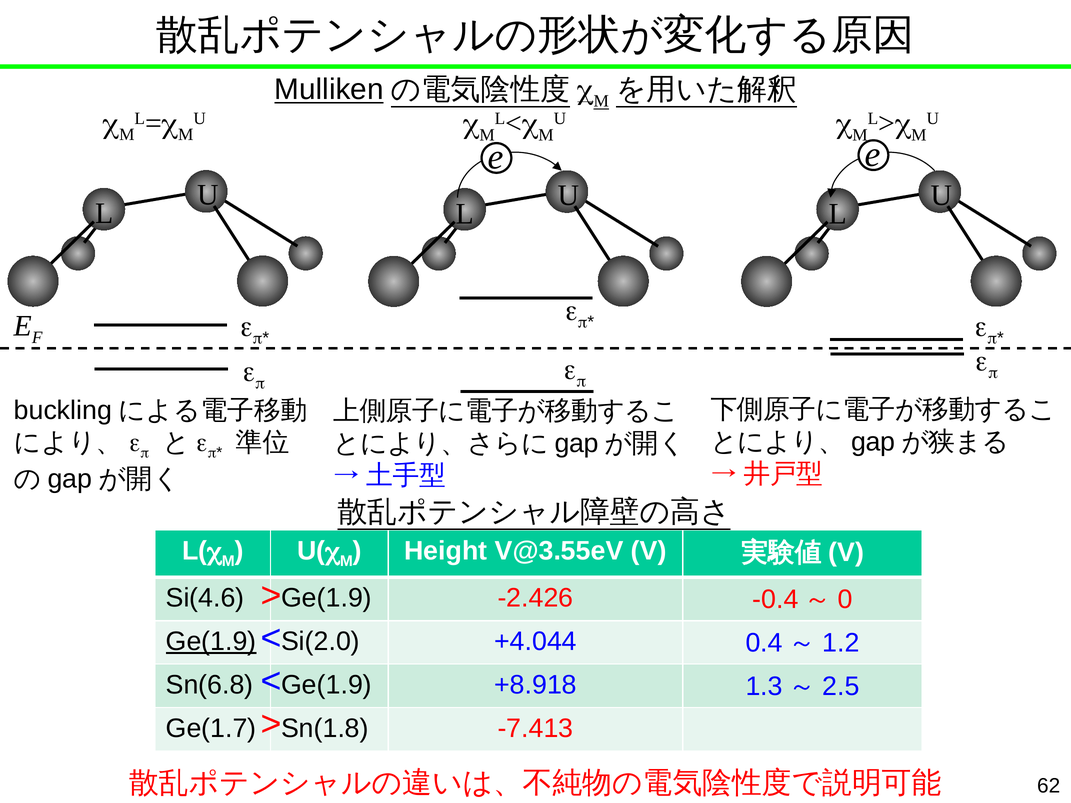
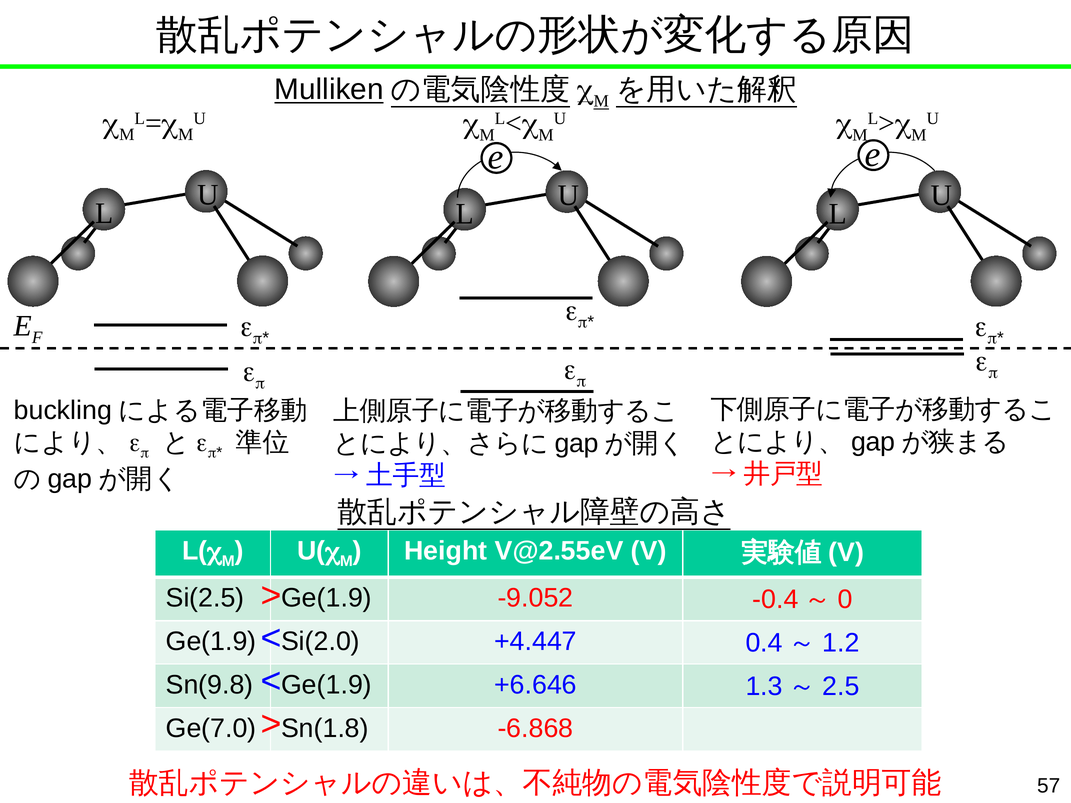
V@3.55eV: V@3.55eV -> V@2.55eV (559, 551)
Si(4.6: Si(4.6 -> Si(2.5 (205, 598)
-2.426: -2.426 -> -9.052 (535, 598)
Ge(1.9 underline: present -> none (211, 642)
+4.044: +4.044 -> +4.447 (536, 642)
Sn(6.8: Sn(6.8 -> Sn(9.8 (210, 685)
+8.918: +8.918 -> +6.646 (536, 685)
Ge(1.7: Ge(1.7 -> Ge(7.0 (211, 729)
-7.413: -7.413 -> -6.868 (535, 729)
62: 62 -> 57 (1049, 786)
